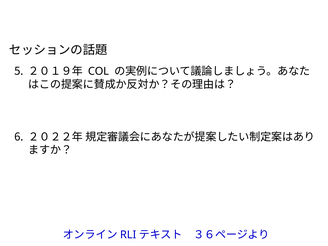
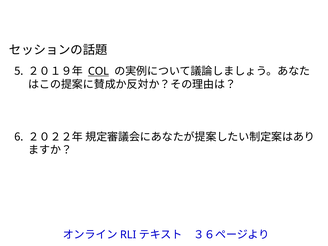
COL underline: none -> present (98, 71)
